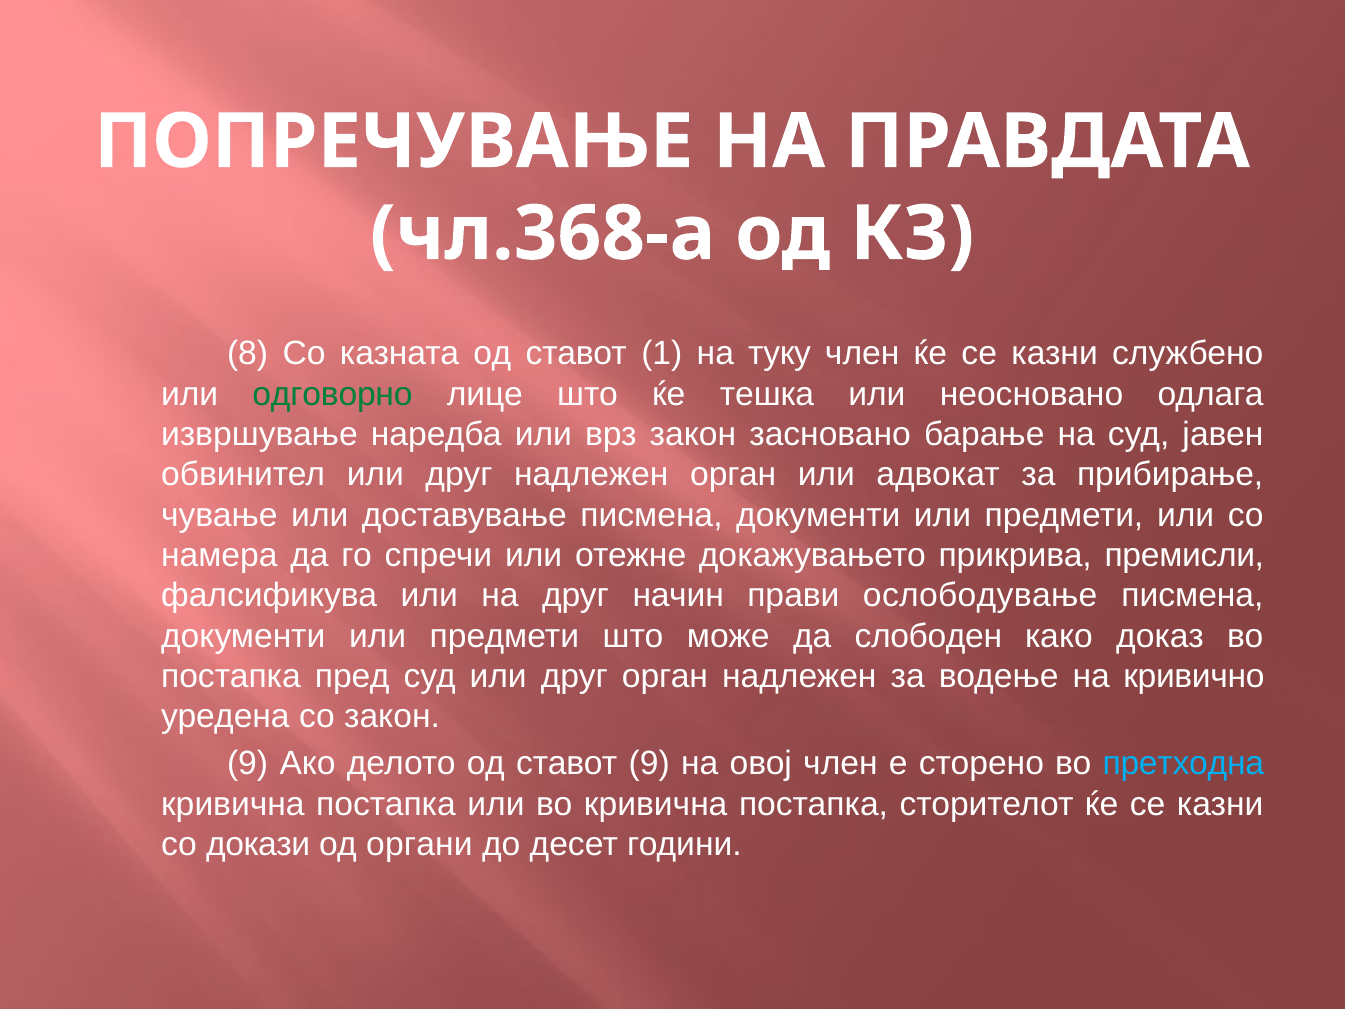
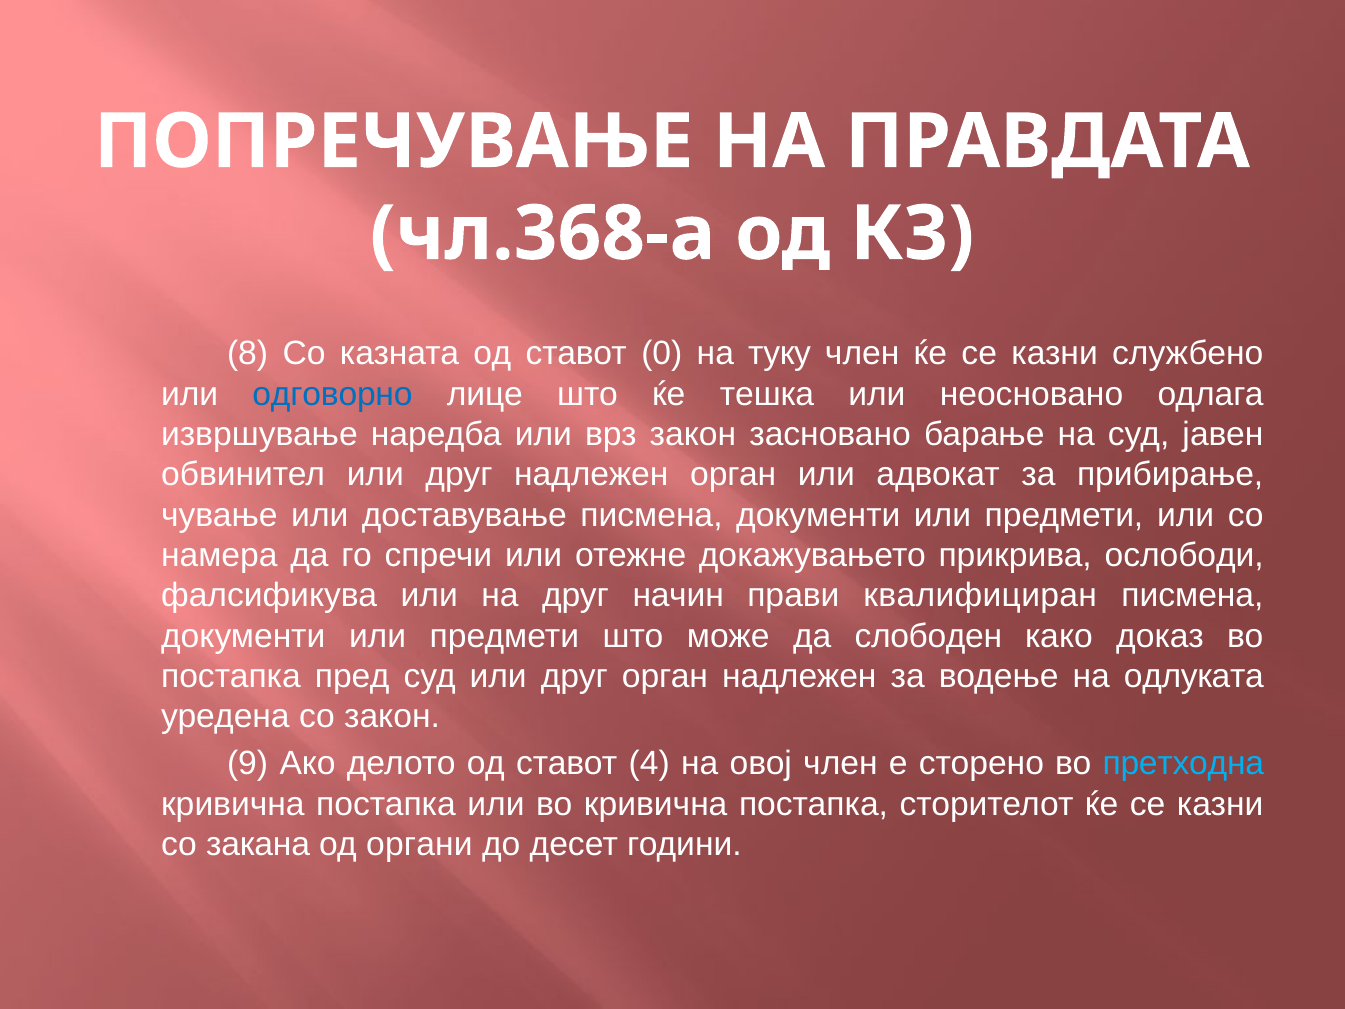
1: 1 -> 0 (662, 353)
одговорно colour: green -> blue (333, 394)
премисли: премисли -> ослободи (1184, 555)
ослободување: ослободување -> квалифициран (980, 596)
кривично: кривично -> одлуката (1194, 676)
ставот 9: 9 -> 4 (649, 764)
докази: докази -> закана (258, 844)
